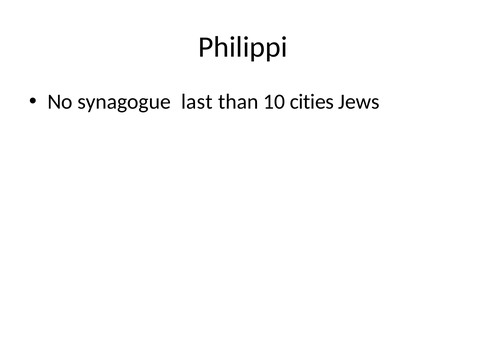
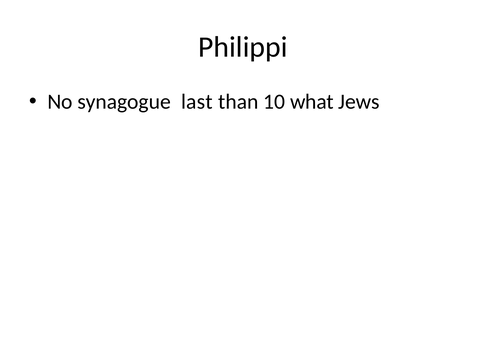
cities: cities -> what (312, 102)
